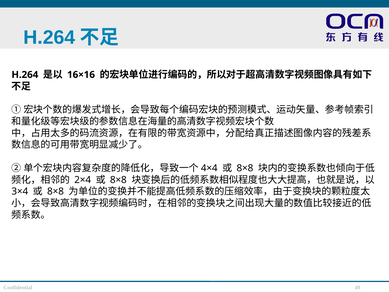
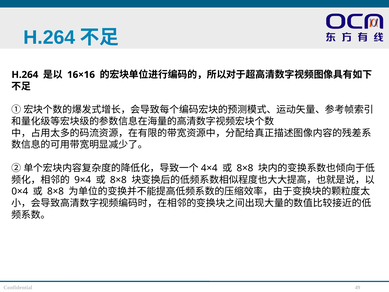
2×4: 2×4 -> 9×4 (83, 180)
3×4: 3×4 -> 0×4 (20, 191)
